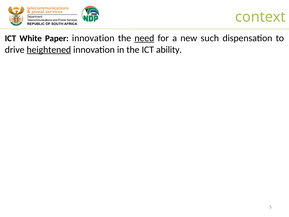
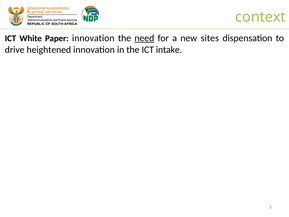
such: such -> sites (210, 38)
heightened underline: present -> none (49, 50)
ability: ability -> intake (169, 50)
